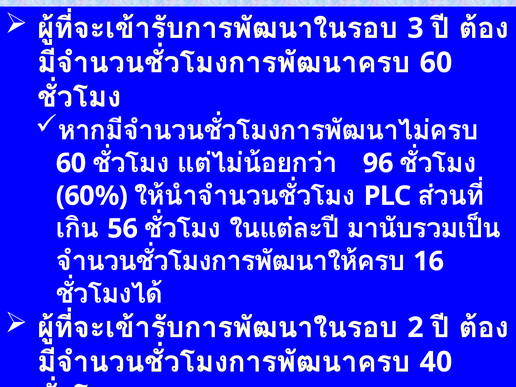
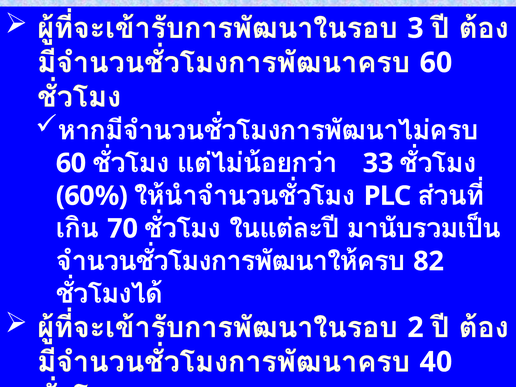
96: 96 -> 33 (378, 163)
56: 56 -> 70 (123, 229)
16: 16 -> 82 (429, 261)
